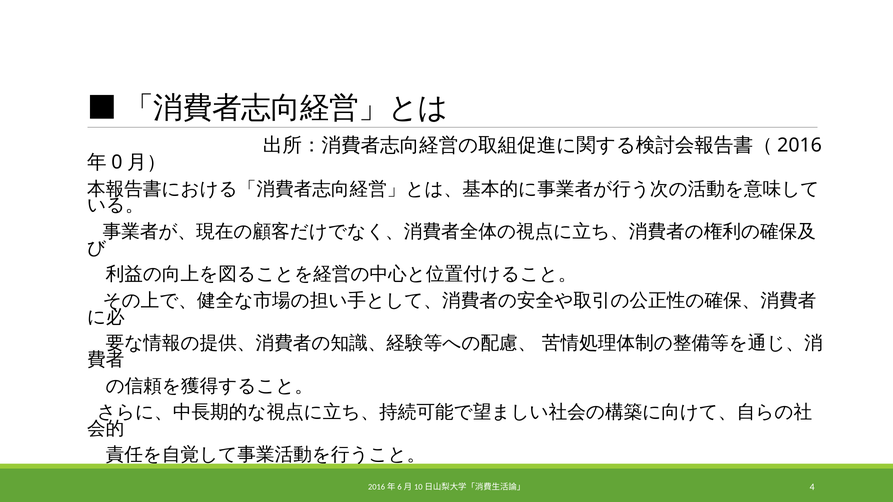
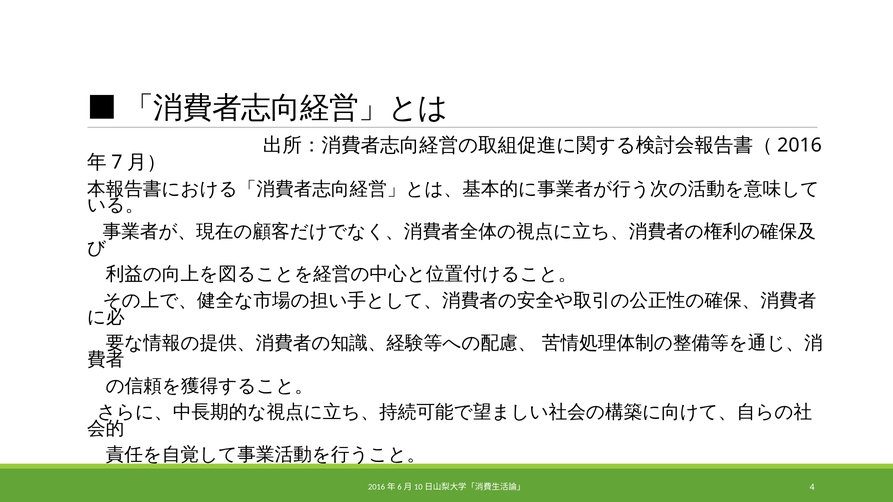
0: 0 -> 7 (117, 162)
